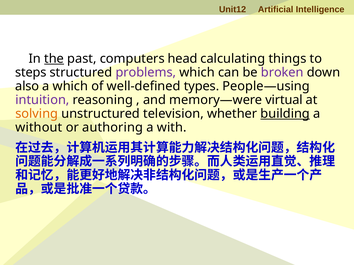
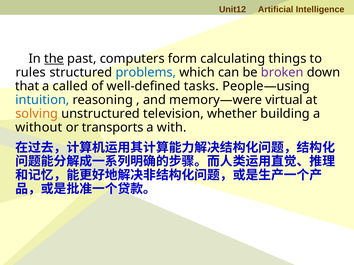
head: head -> form (183, 59)
steps: steps -> rules (31, 73)
problems colour: purple -> blue (146, 73)
also: also -> that (27, 86)
a which: which -> called (70, 86)
types: types -> tasks (201, 86)
intuition colour: purple -> blue (42, 100)
building underline: present -> none (285, 114)
authoring: authoring -> transports (113, 128)
